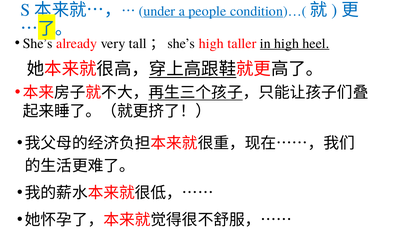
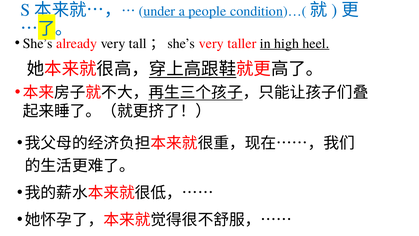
tall；she’s high: high -> very (211, 43)
